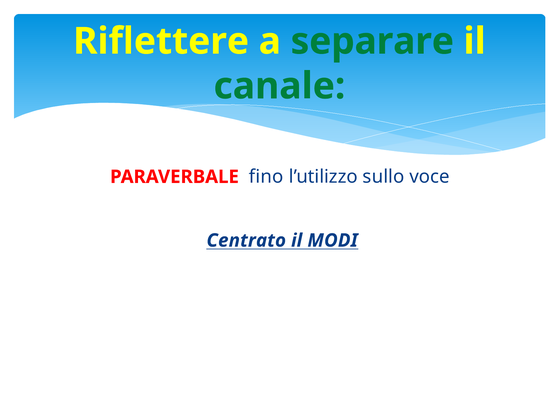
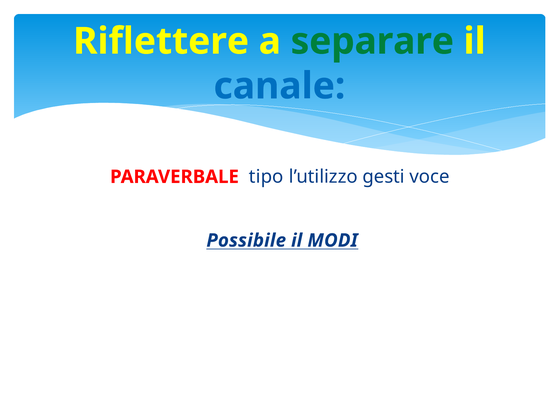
canale colour: green -> blue (279, 86)
fino: fino -> tipo (266, 176)
sullo: sullo -> gesti (384, 176)
Centrato: Centrato -> Possibile (246, 240)
